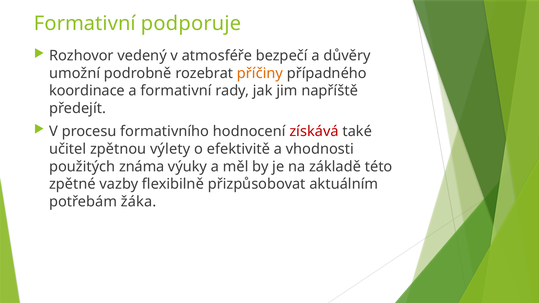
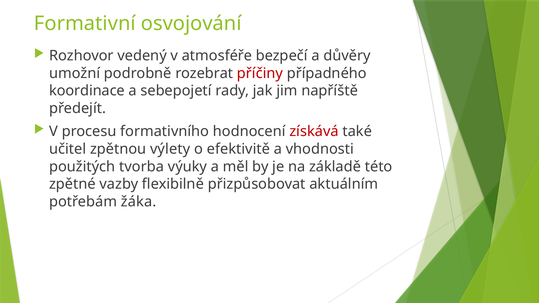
podporuje: podporuje -> osvojování (191, 23)
příčiny colour: orange -> red (260, 73)
a formativní: formativní -> sebepojetí (176, 91)
známa: známa -> tvorba (142, 167)
